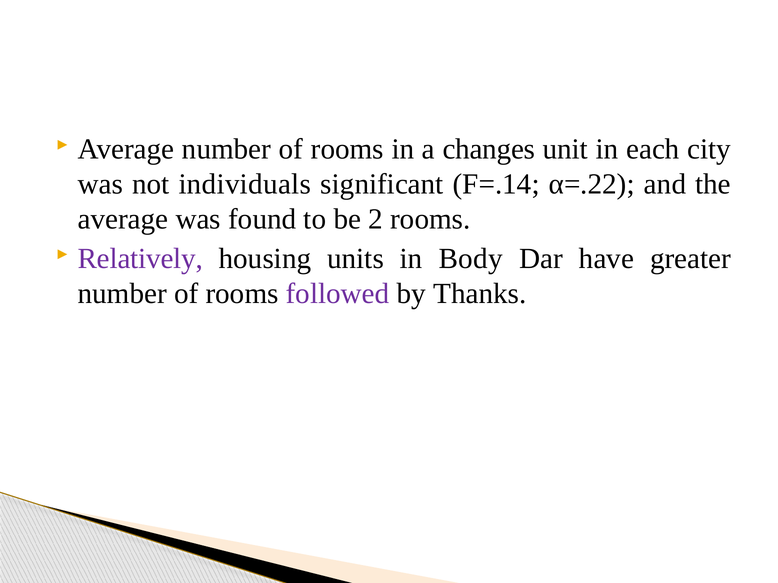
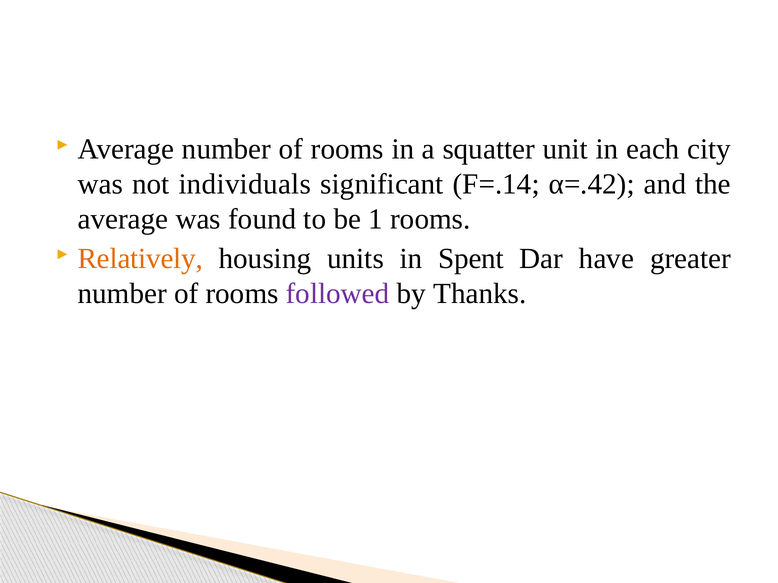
changes: changes -> squatter (489, 149)
α=.22: α=.22 -> α=.42 (592, 184)
2: 2 -> 1 (376, 220)
Relatively colour: purple -> orange (140, 259)
Body: Body -> Spent (471, 259)
